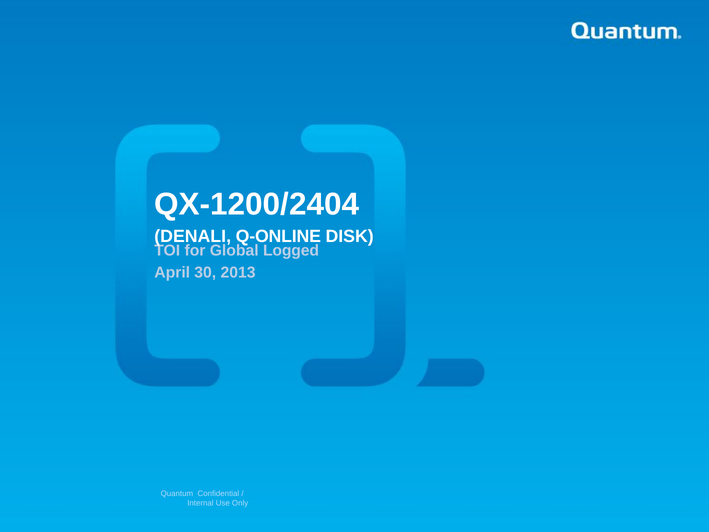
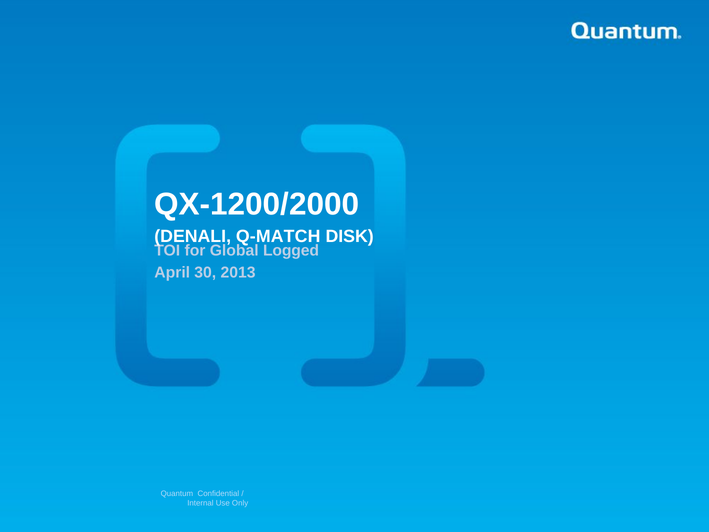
QX-1200/2404: QX-1200/2404 -> QX-1200/2000 (257, 204)
Q-ONLINE: Q-ONLINE -> Q-MATCH (278, 236)
